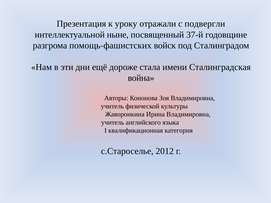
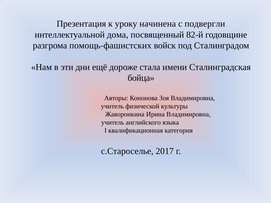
отражали: отражали -> начинена (158, 24)
ныне: ныне -> дома (118, 35)
37-й: 37-й -> 82-й (195, 35)
война: война -> бойца (141, 78)
2012: 2012 -> 2017 (165, 151)
